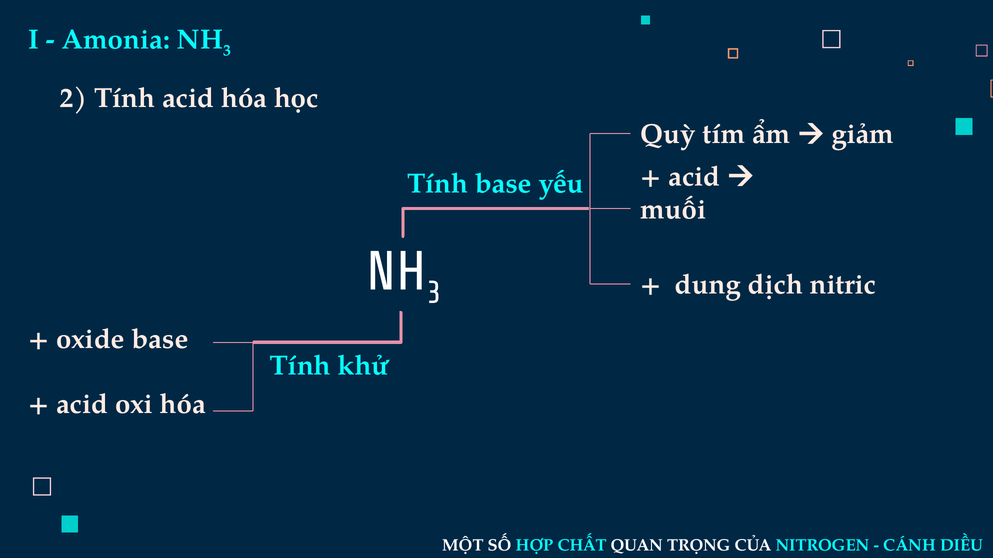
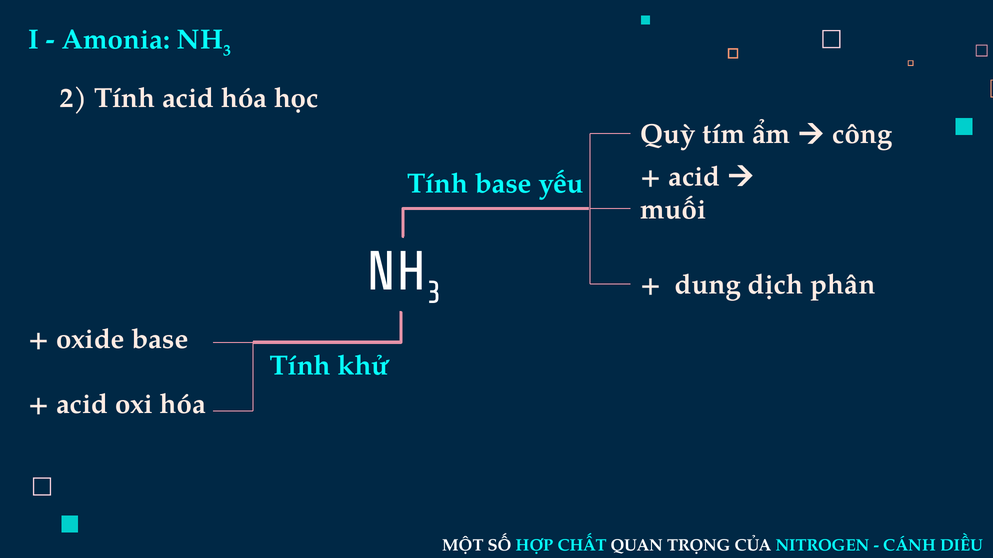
giảm: giảm -> công (863, 134)
nitric: nitric -> phân (843, 285)
